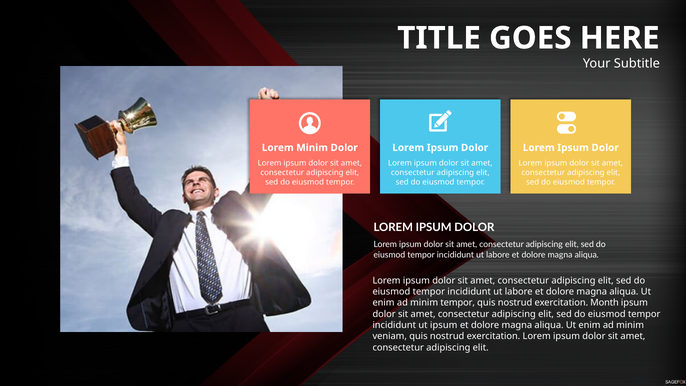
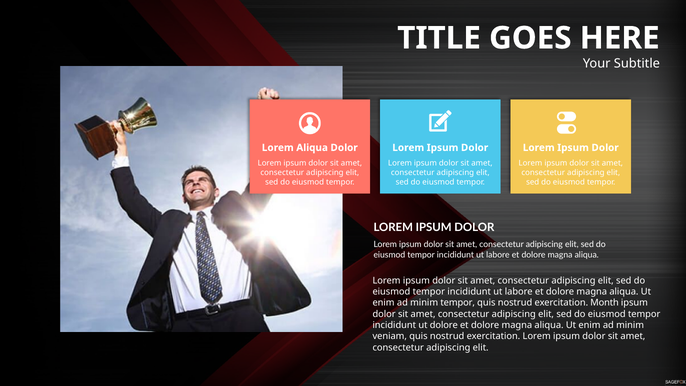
Lorem Minim: Minim -> Aliqua (312, 148)
ut ipsum: ipsum -> dolore (444, 325)
